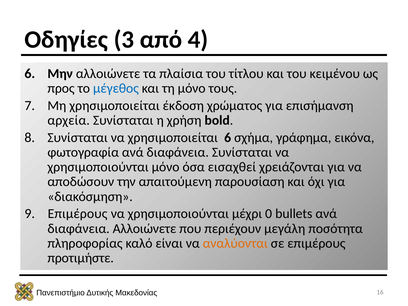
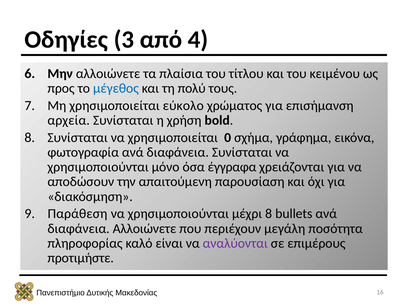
τη μόνο: μόνο -> πολύ (192, 88)
έκδοση: έκδοση -> εύκολο (183, 106)
χρησιμοποιείται 6: 6 -> 0 (228, 138)
εισαχθεί: εισαχθεί -> έγγραφα (232, 167)
Επιμέρους: Επιμέρους -> Παράθεση (78, 214)
μέχρι 0: 0 -> 8 (269, 214)
αναλύονται colour: orange -> purple (235, 243)
